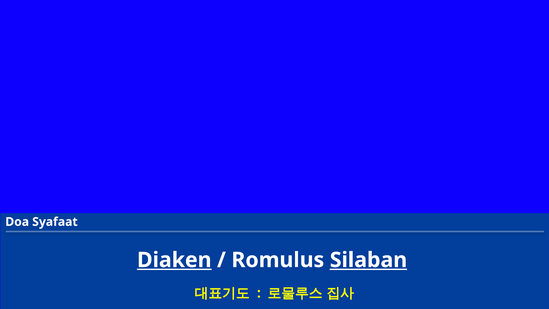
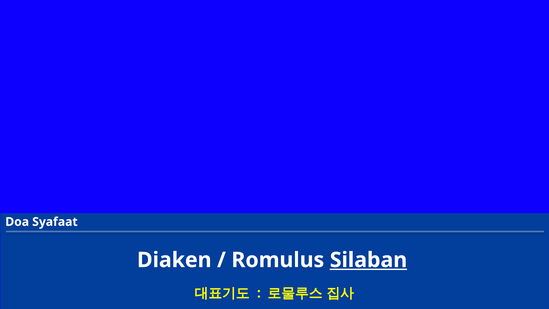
Diaken underline: present -> none (174, 260)
